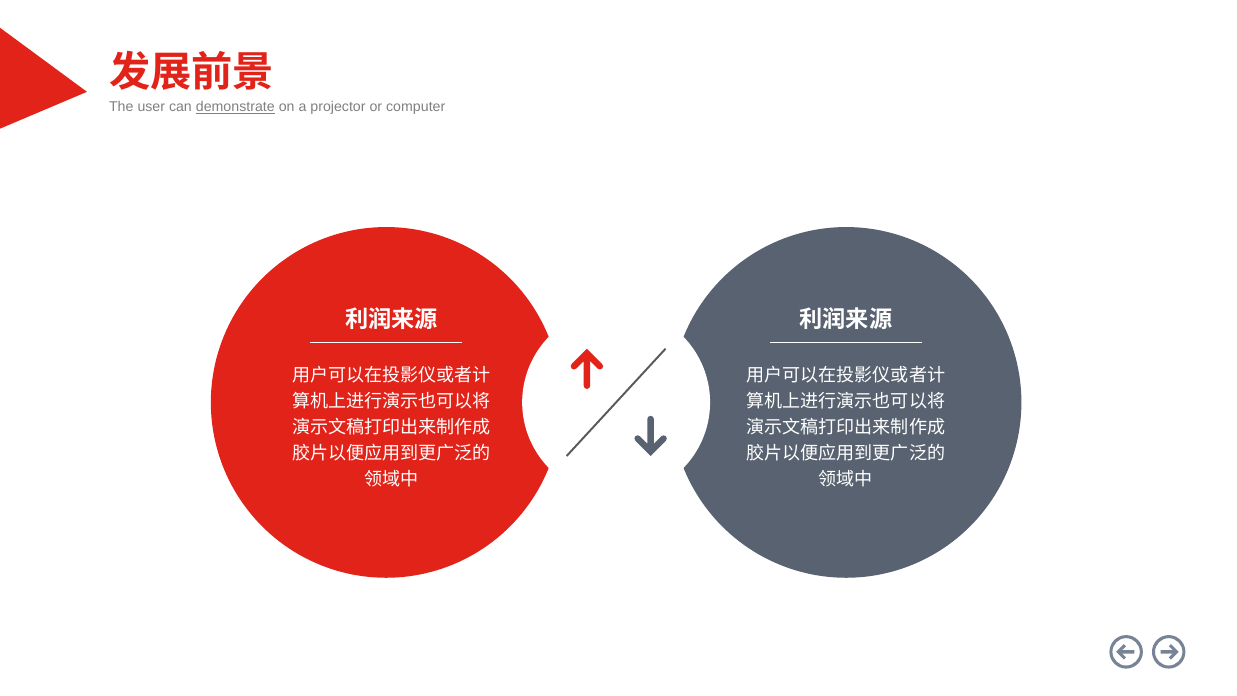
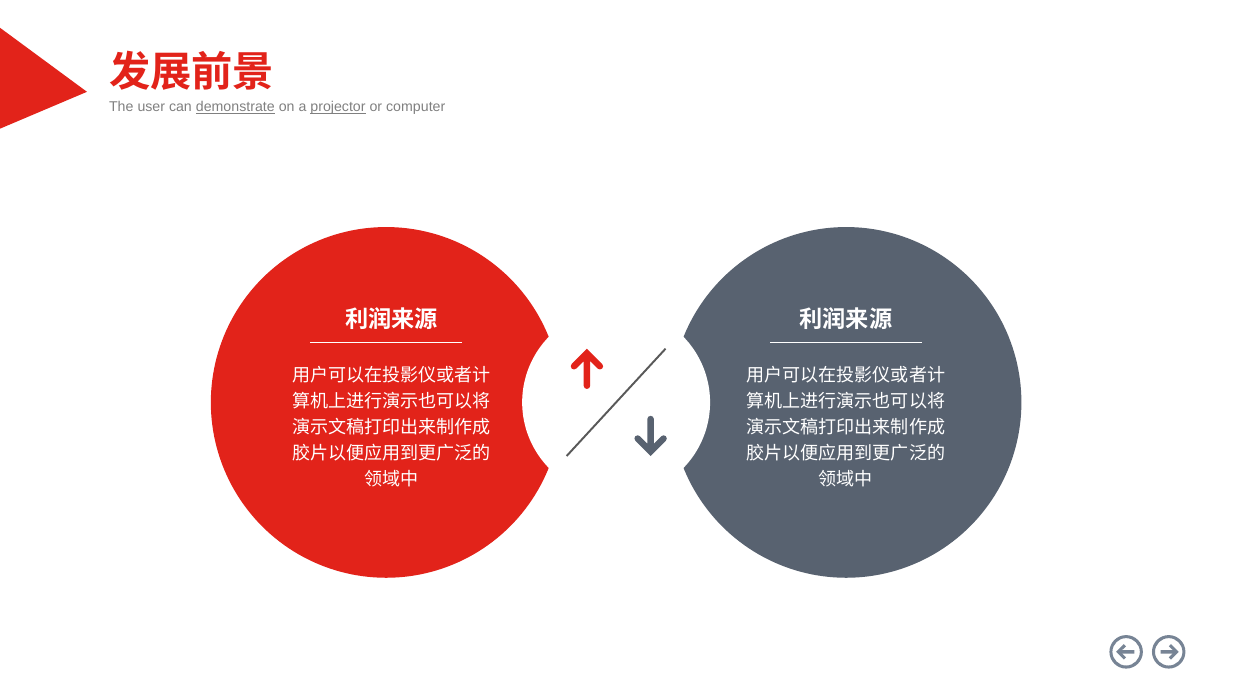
projector underline: none -> present (338, 107)
